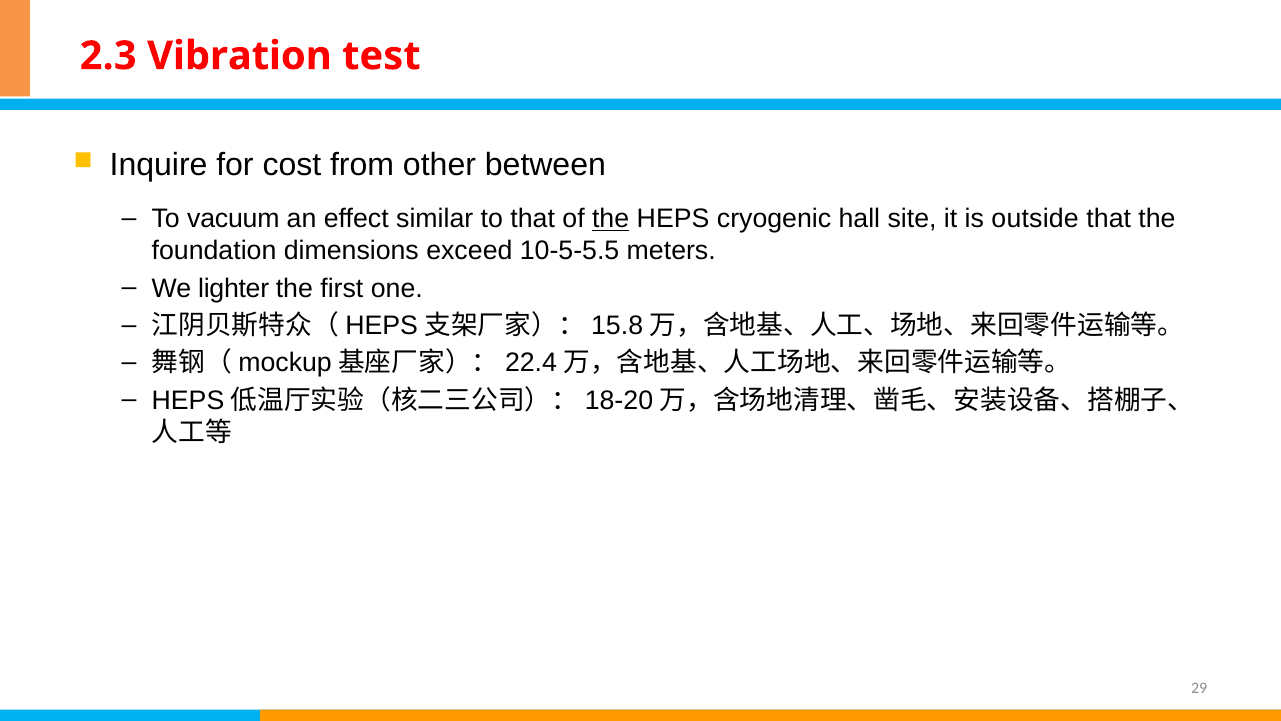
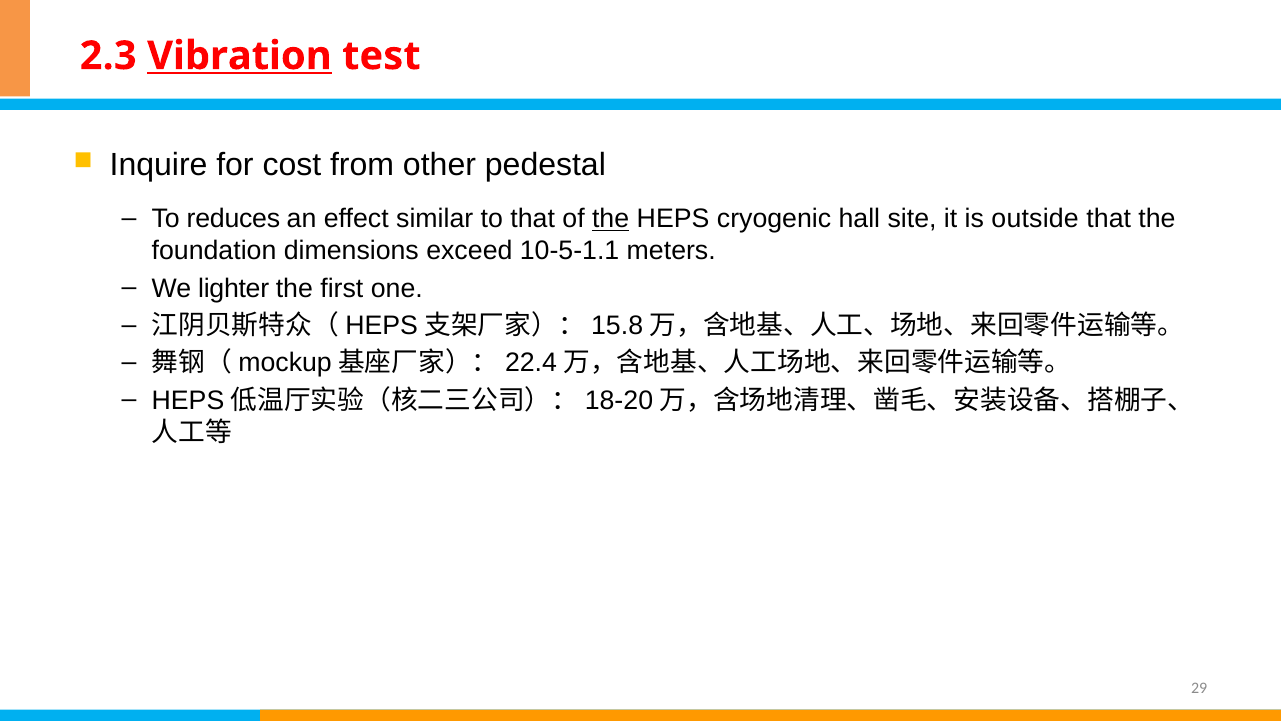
Vibration underline: none -> present (239, 56)
between: between -> pedestal (545, 165)
vacuum: vacuum -> reduces (233, 219)
10-5-5.5: 10-5-5.5 -> 10-5-1.1 (570, 251)
